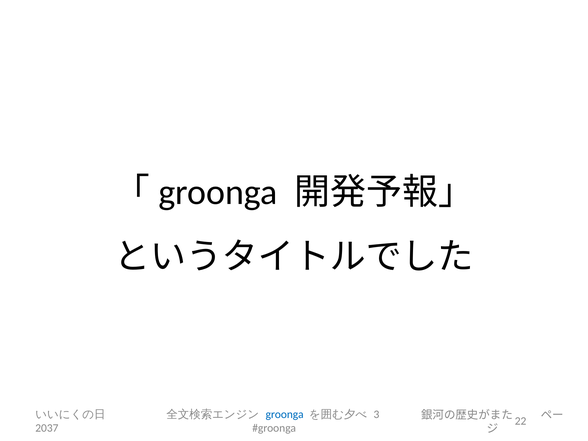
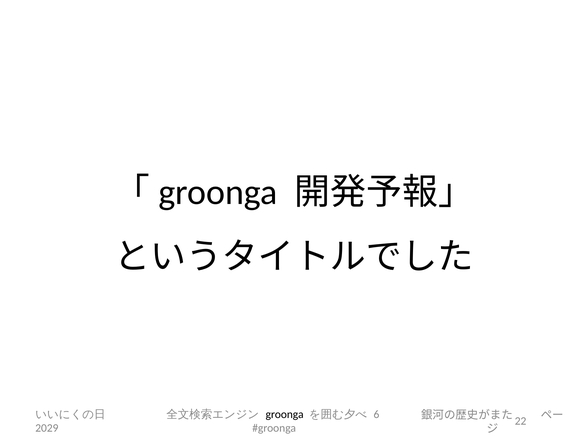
groonga colour: blue -> black (285, 414)
3: 3 -> 6 (376, 414)
2037: 2037 -> 2029 (47, 428)
